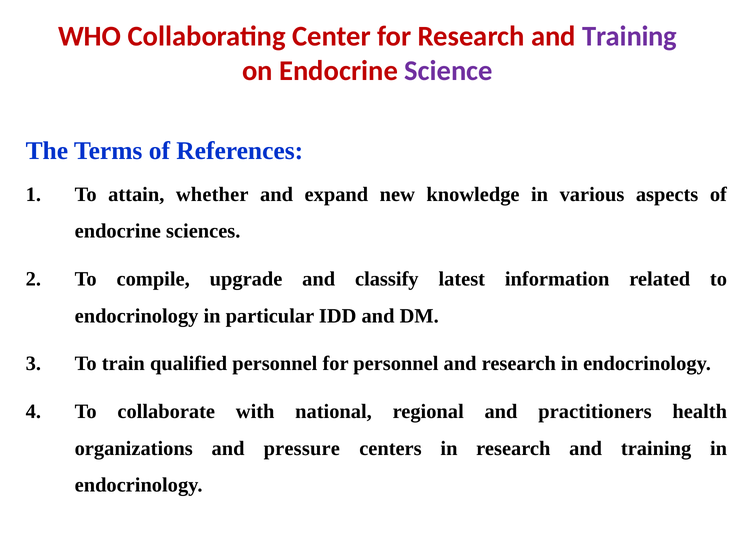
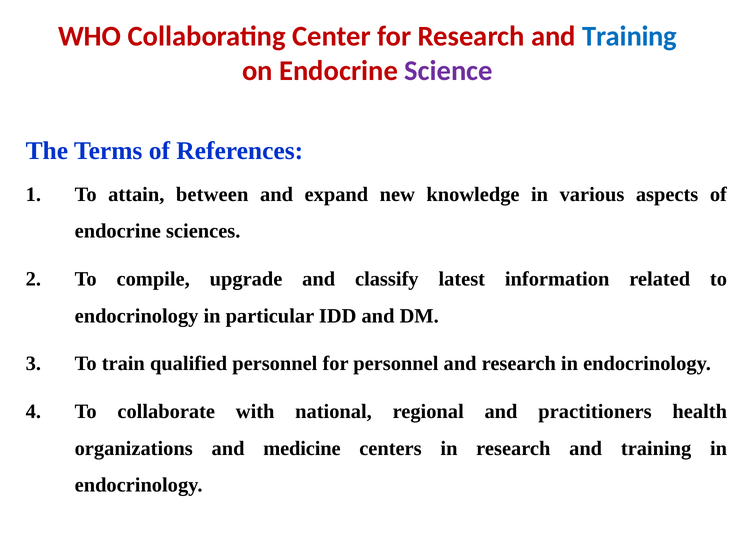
Training colour: purple -> blue (630, 36)
whether: whether -> between (212, 194)
pressure: pressure -> medicine (302, 449)
